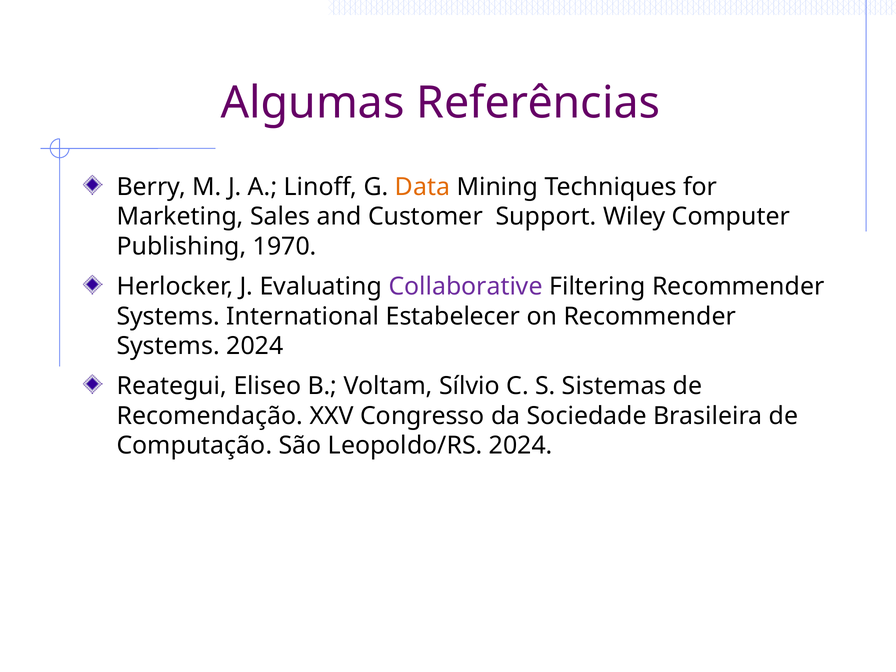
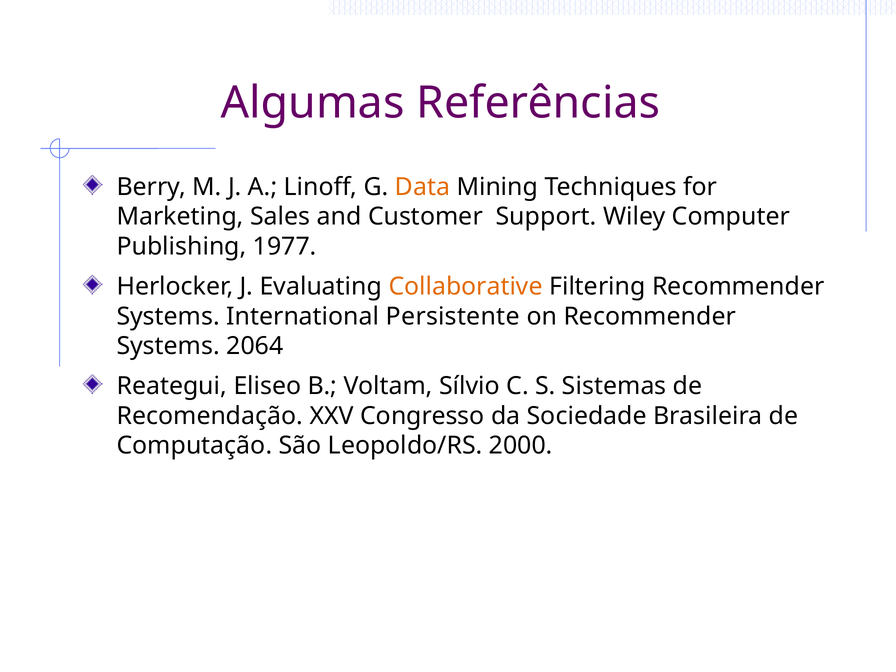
1970: 1970 -> 1977 (285, 247)
Collaborative colour: purple -> orange (466, 286)
Estabelecer: Estabelecer -> Persistente (453, 316)
Systems 2024: 2024 -> 2064 (255, 346)
Leopoldo/RS 2024: 2024 -> 2000 (521, 446)
